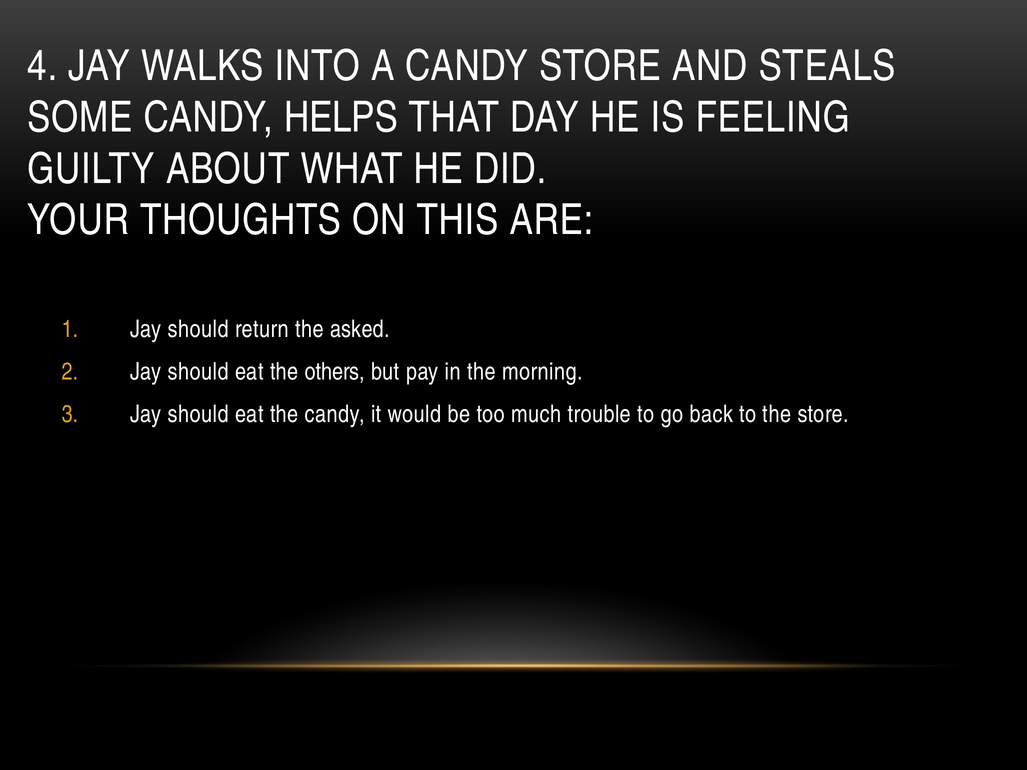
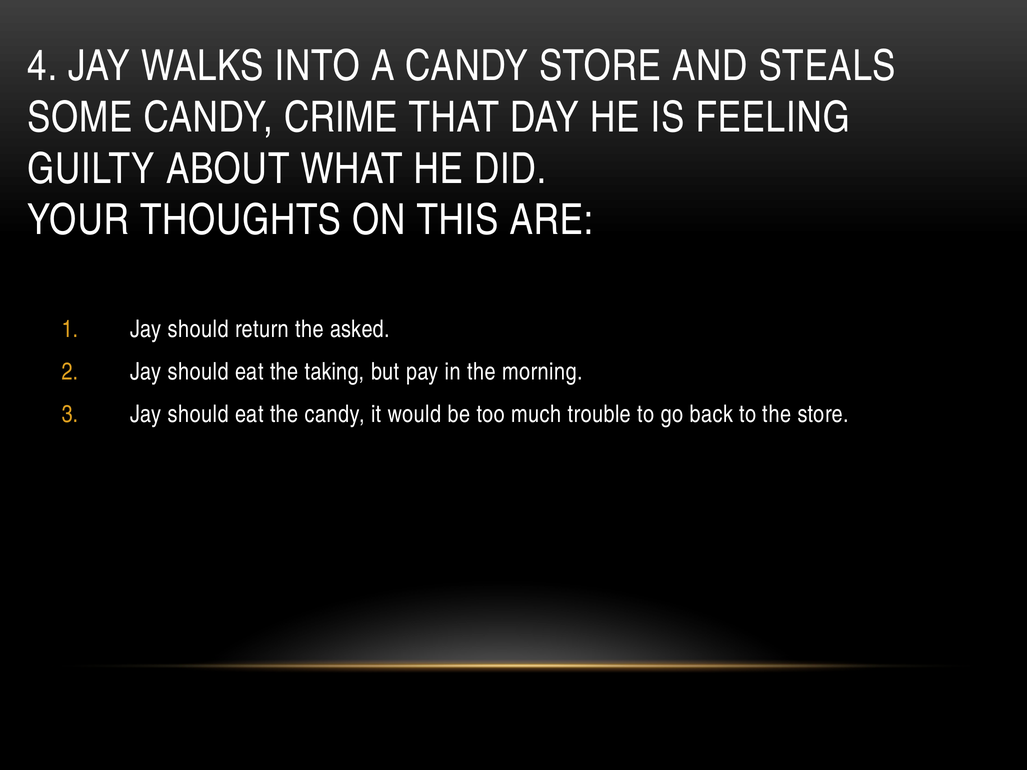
HELPS: HELPS -> CRIME (341, 118)
others: others -> taking (335, 372)
